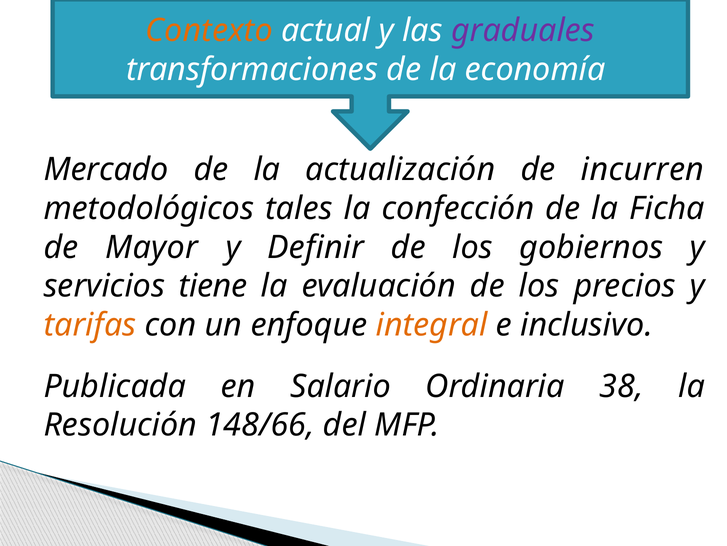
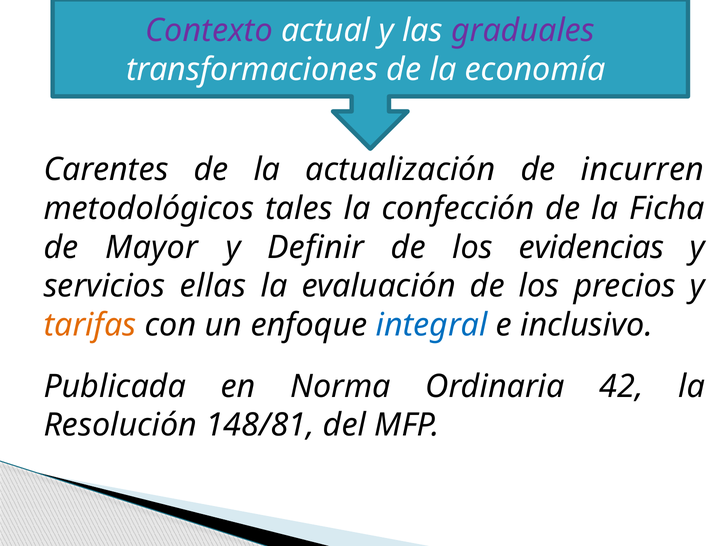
Contexto colour: orange -> purple (209, 31)
Mercado: Mercado -> Carentes (106, 169)
gobiernos: gobiernos -> evidencias (592, 247)
tiene: tiene -> ellas (213, 286)
integral colour: orange -> blue (432, 325)
Salario: Salario -> Norma (341, 386)
38: 38 -> 42 (621, 386)
148/66: 148/66 -> 148/81 (260, 425)
